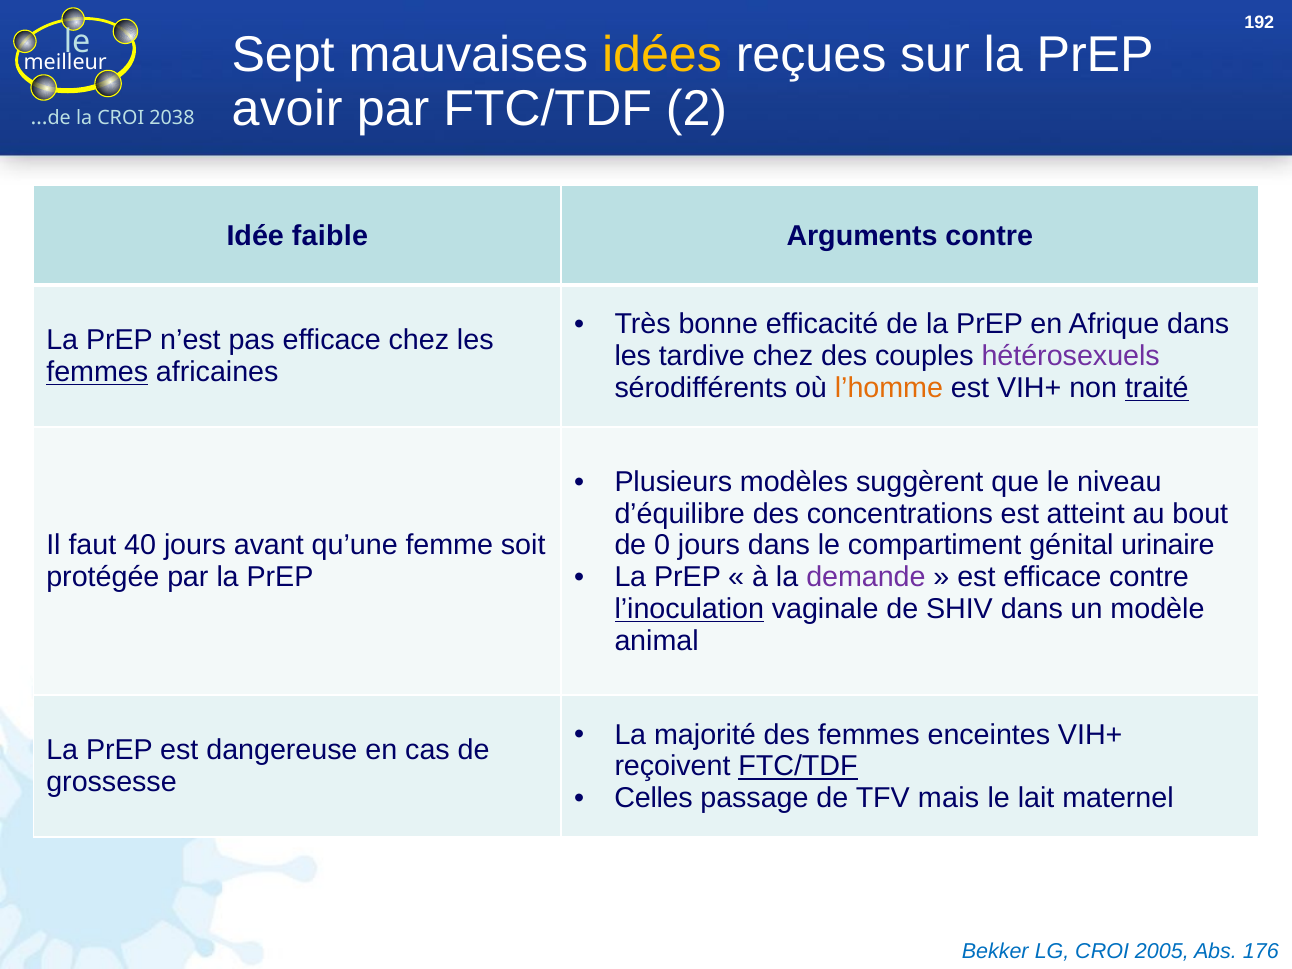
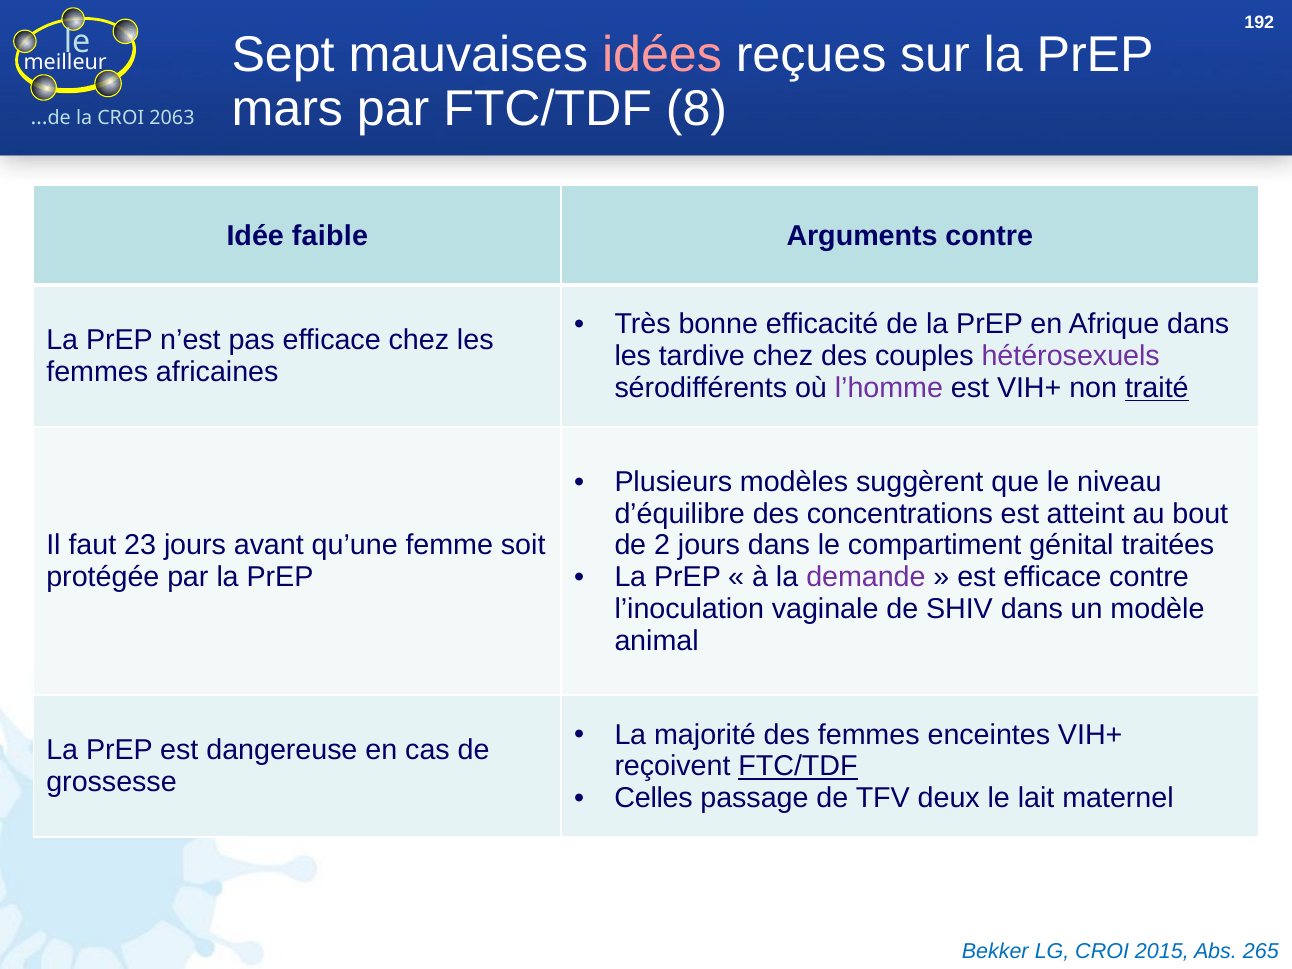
idées colour: yellow -> pink (662, 55)
avoir: avoir -> mars (287, 109)
2: 2 -> 8 (697, 109)
2038: 2038 -> 2063 (172, 118)
femmes underline: present -> none (97, 372)
l’homme colour: orange -> purple (889, 388)
40: 40 -> 23 (140, 545)
0: 0 -> 2 (662, 545)
urinaire: urinaire -> traitées (1168, 545)
l’inoculation underline: present -> none (689, 609)
mais: mais -> deux (949, 798)
2005: 2005 -> 2015 (1162, 951)
176: 176 -> 265 (1261, 951)
